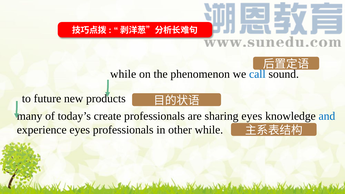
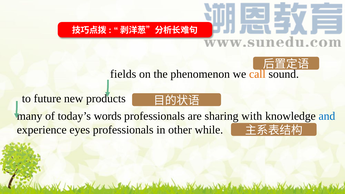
while: while -> fields (123, 74)
call colour: blue -> orange (257, 74)
create: create -> words (108, 116)
sharing eyes: eyes -> with (252, 116)
